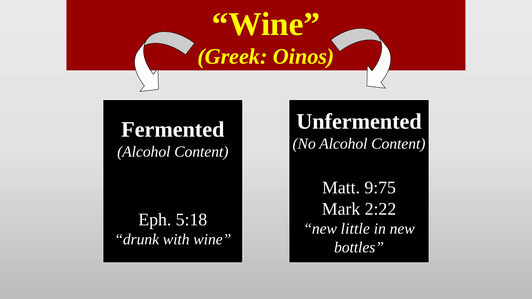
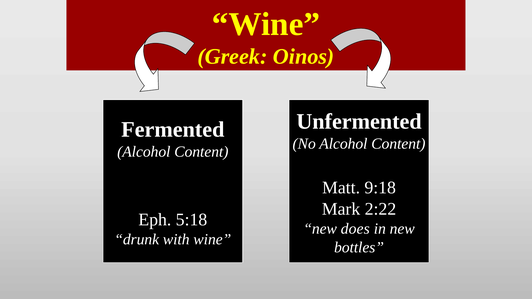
9:75: 9:75 -> 9:18 (380, 188)
little: little -> does (355, 229)
